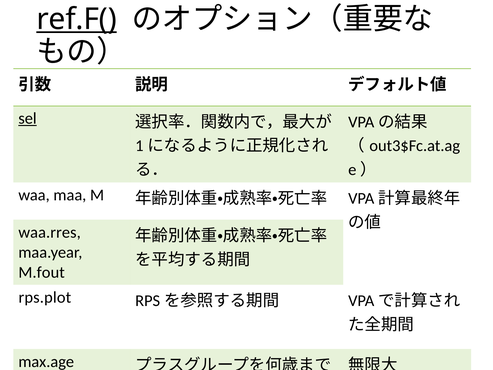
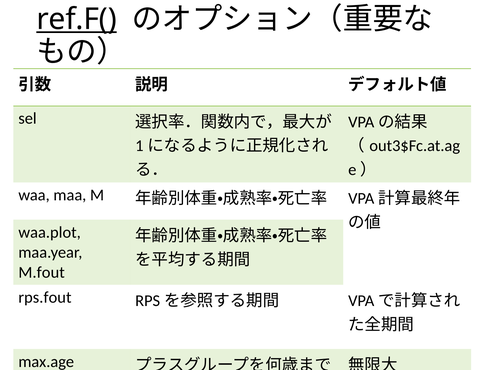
sel underline: present -> none (28, 118)
waa.rres: waa.rres -> waa.plot (50, 232)
rps.plot: rps.plot -> rps.fout (45, 297)
